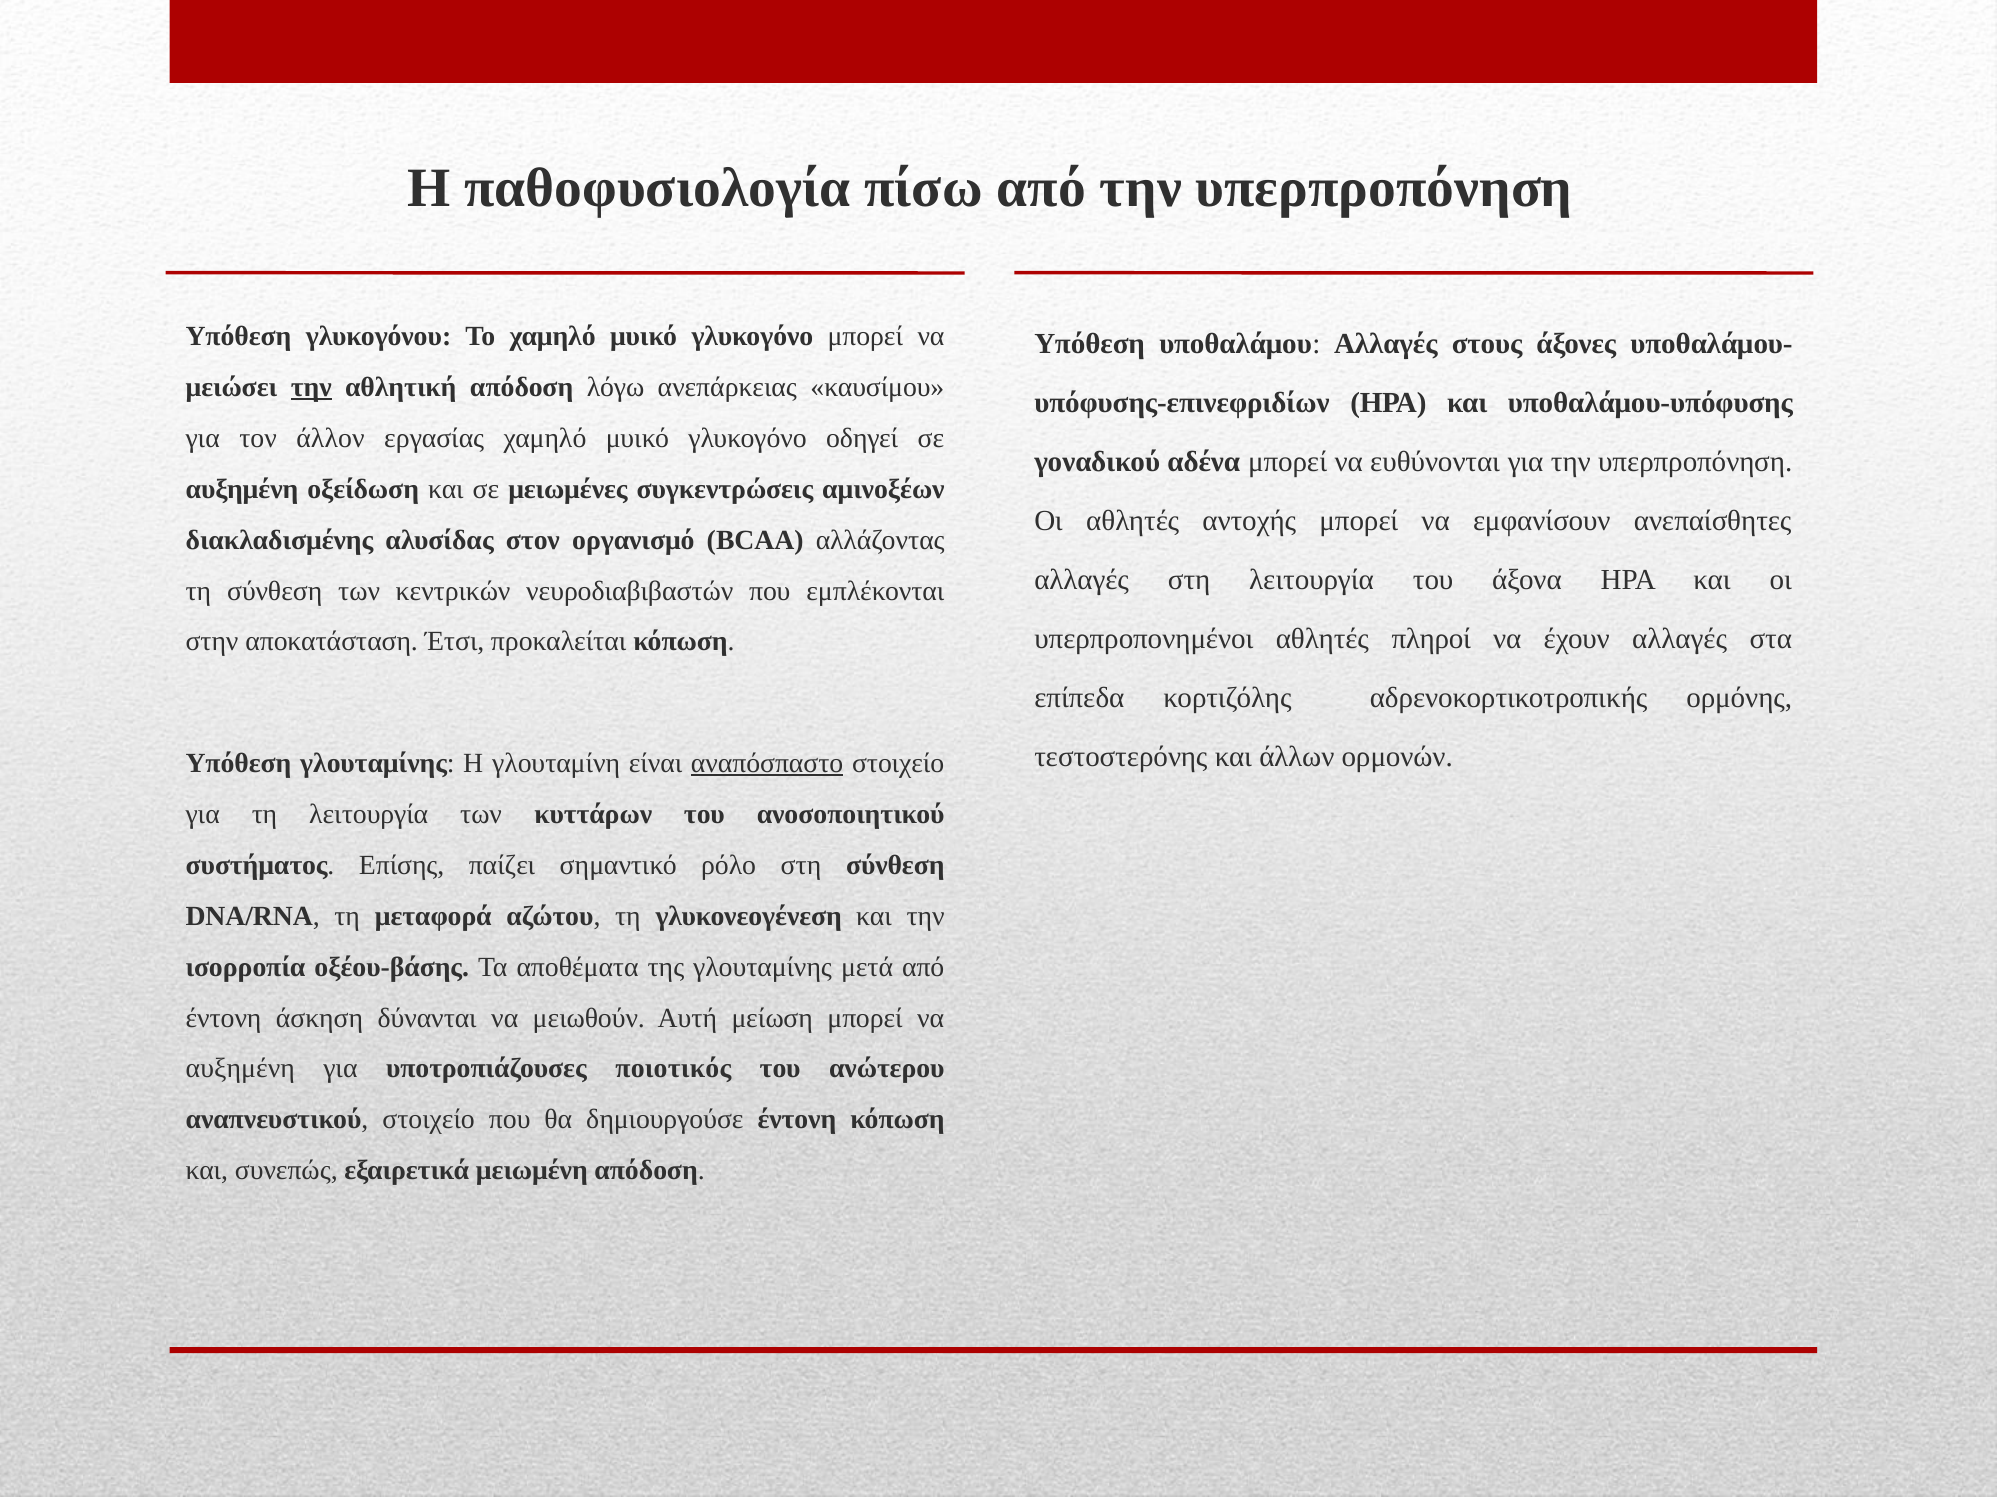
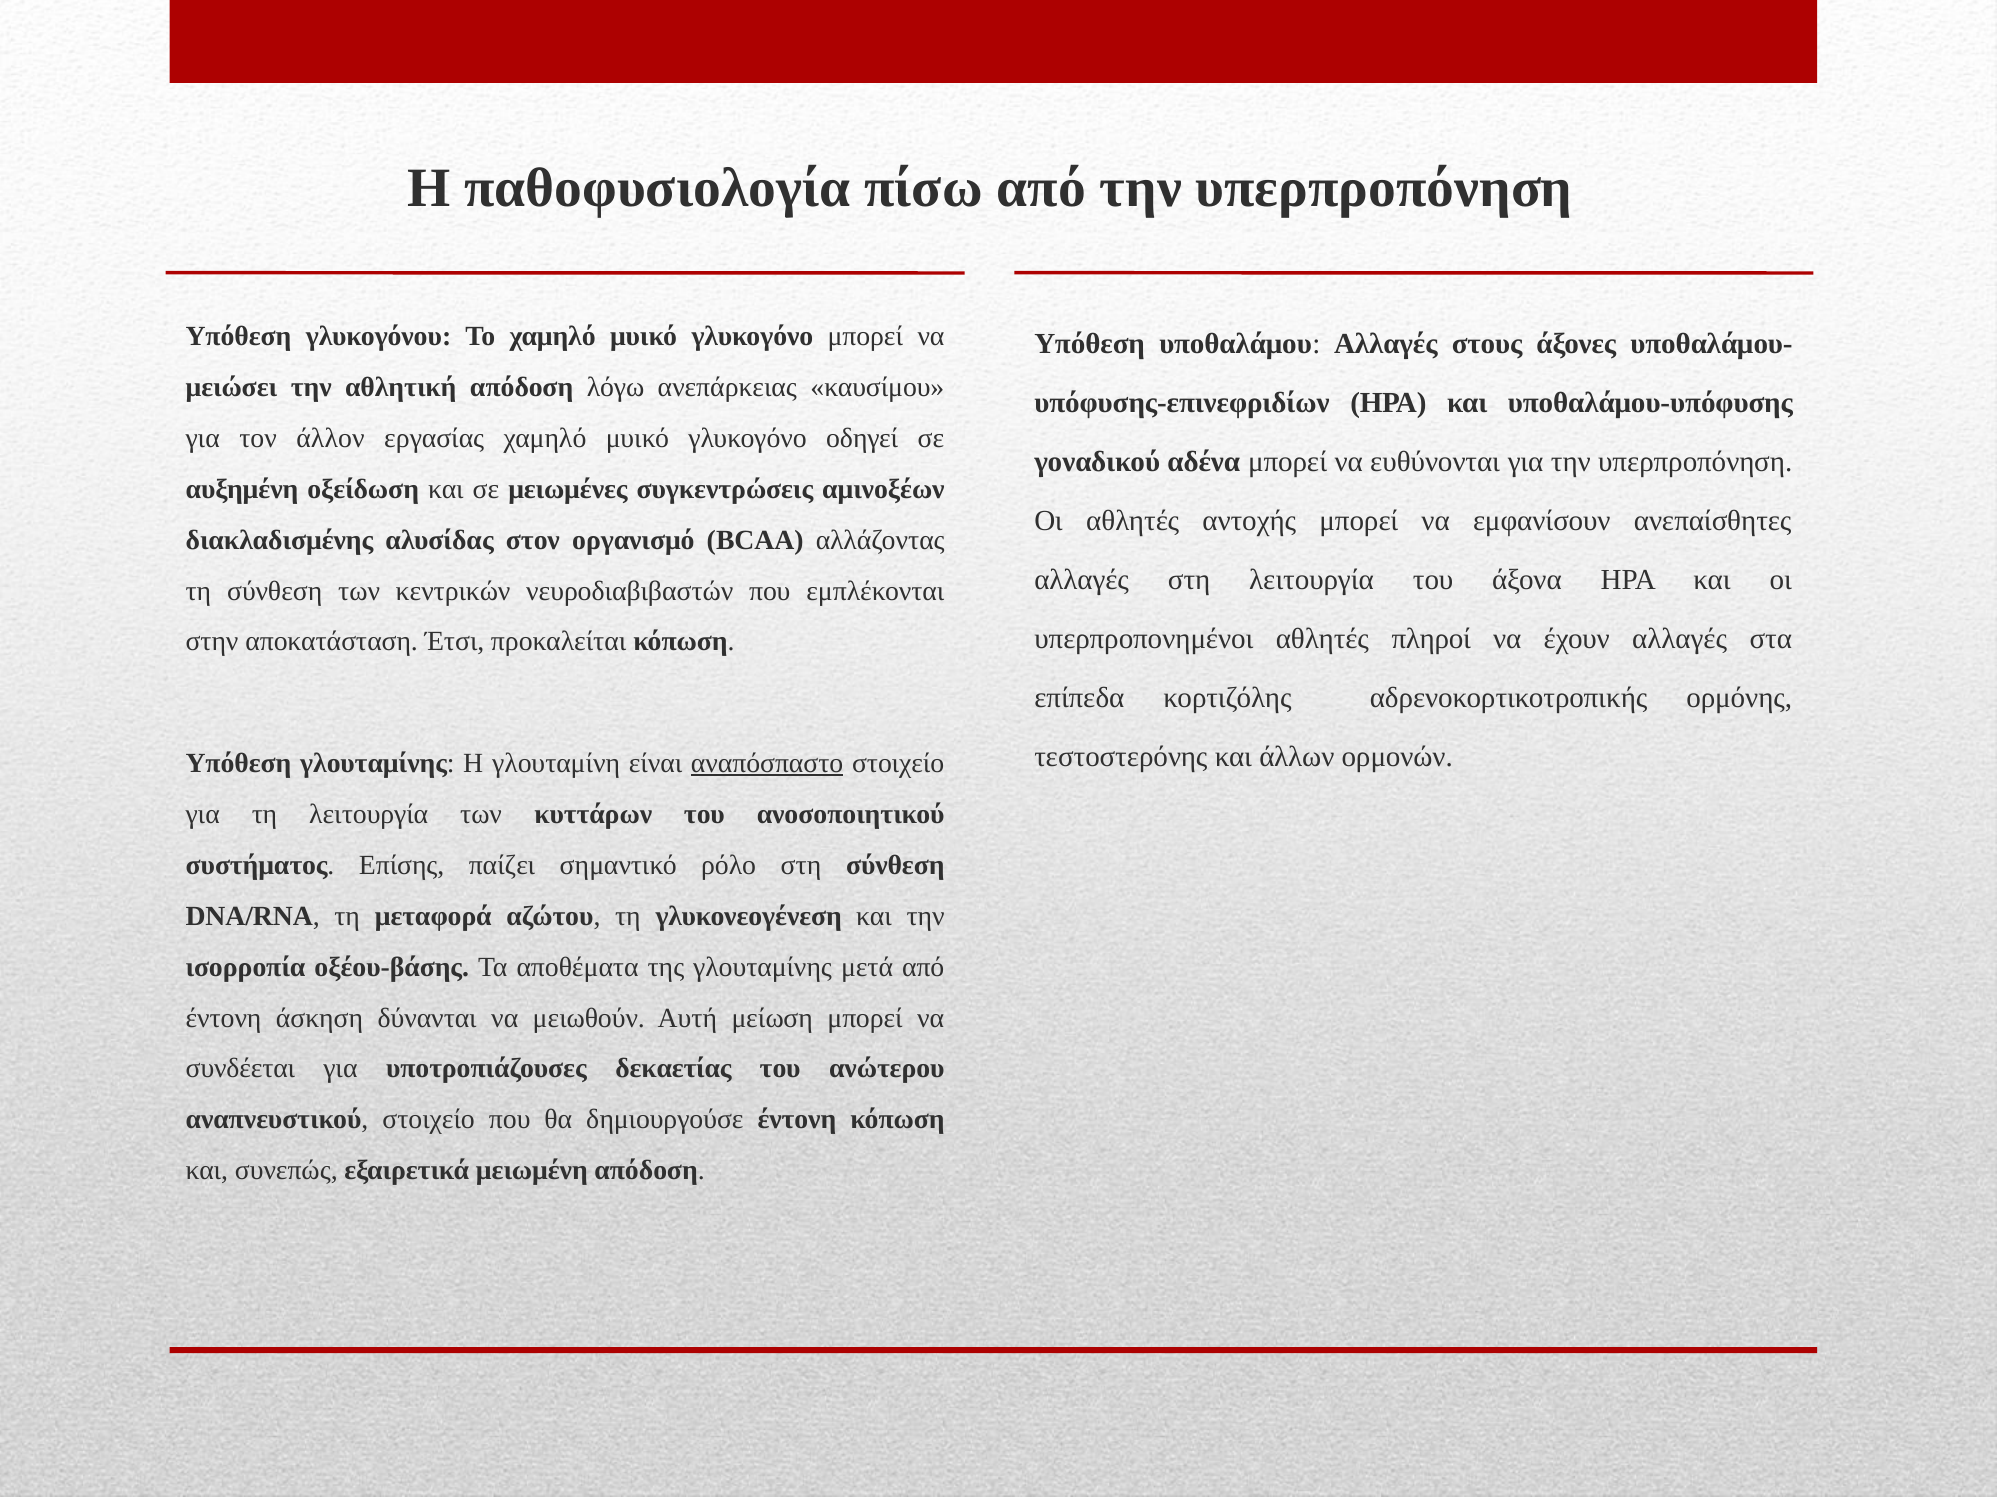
την underline: present -> none (311, 387)
αυξημένη: αυξημένη -> συνδέεται (240, 1069)
ποιοτικός: ποιοτικός -> δεκαετίας (673, 1069)
